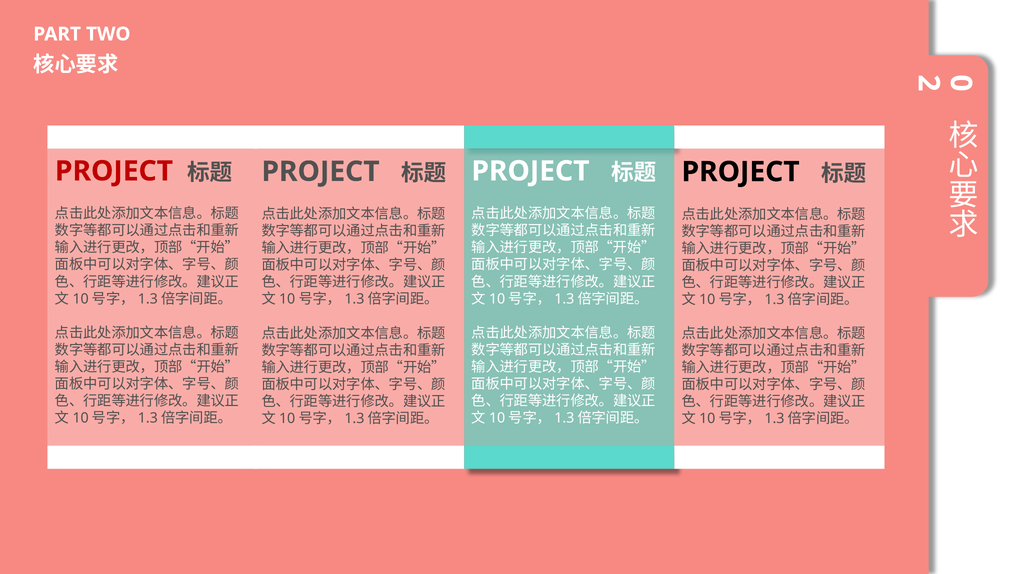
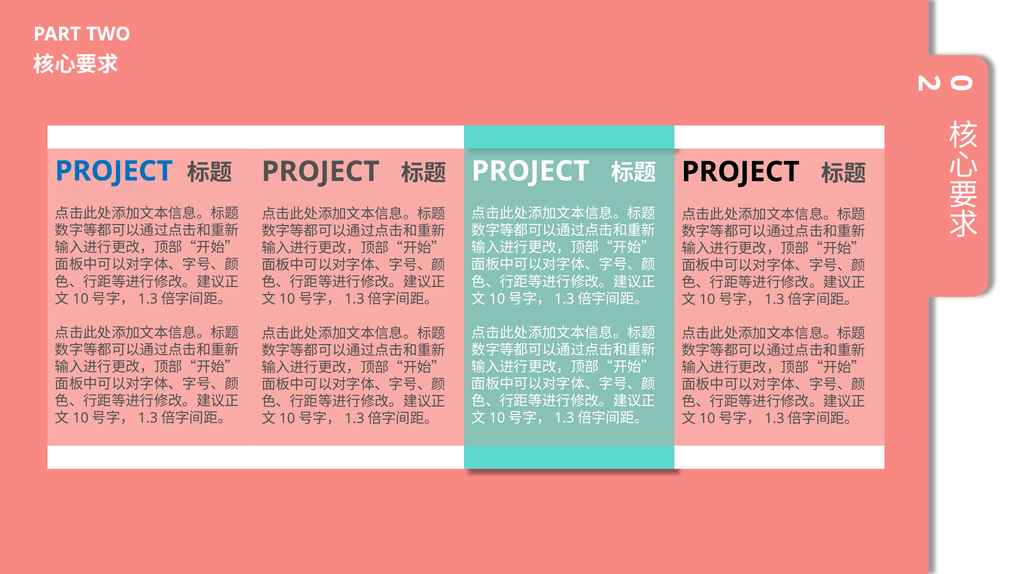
PROJECT colour: red -> blue (114, 171)
